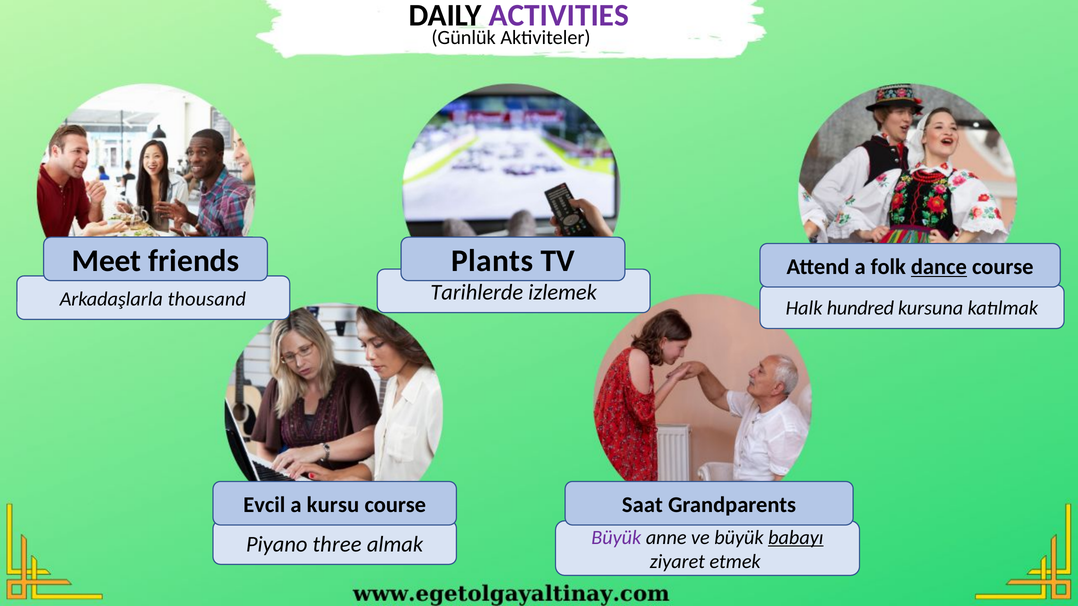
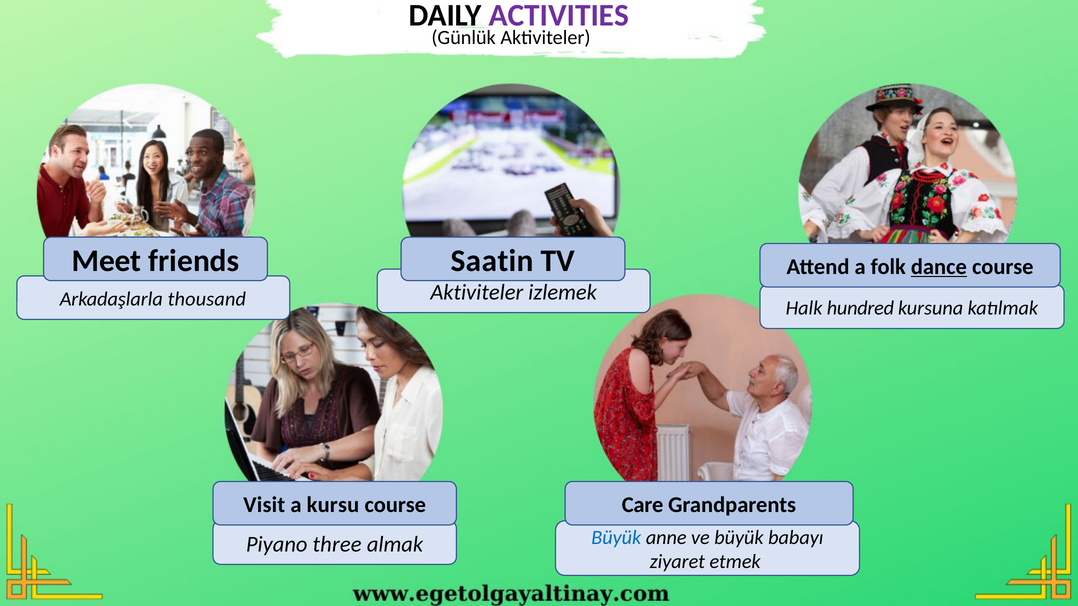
Plants: Plants -> Saatin (492, 261)
Tarihlerde: Tarihlerde -> Aktiviteler (477, 293)
Evcil: Evcil -> Visit (264, 505)
Saat: Saat -> Care (643, 505)
Büyük colour: purple -> blue (616, 538)
babayı underline: present -> none (796, 538)
